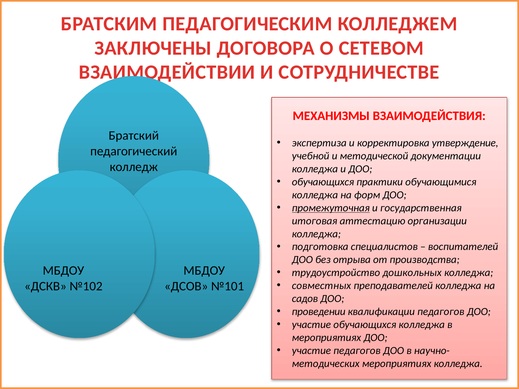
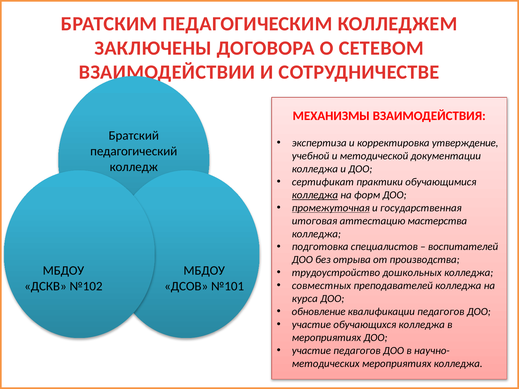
обучающихся: обучающихся -> сертификат (323, 182)
колледжа underline: none -> present (315, 195)
организации: организации -> мастерства (437, 221)
садов: садов -> курса (305, 299)
проведении: проведении -> обновление (319, 312)
